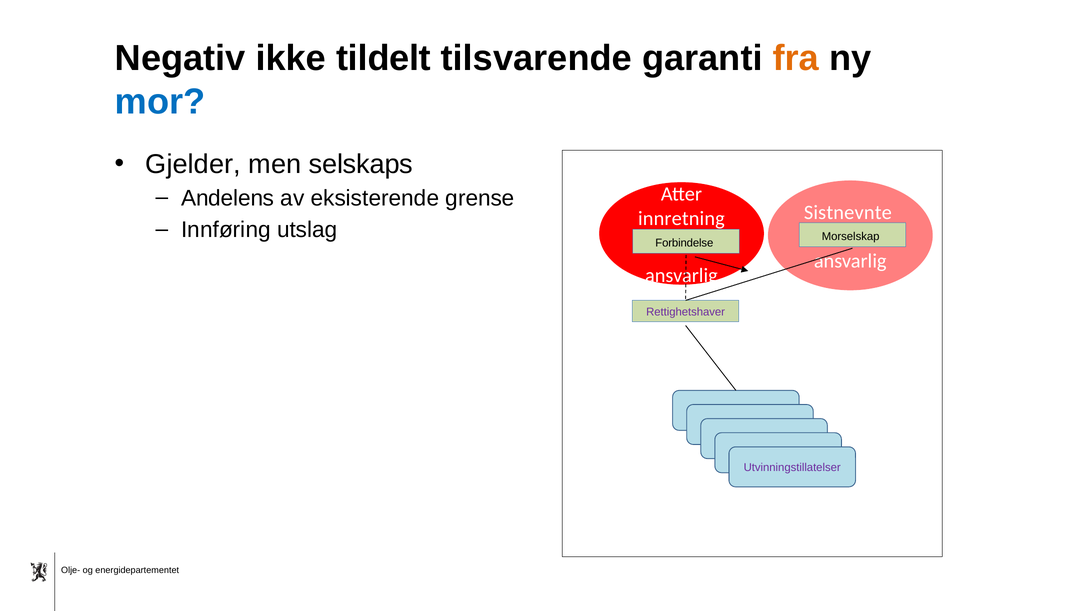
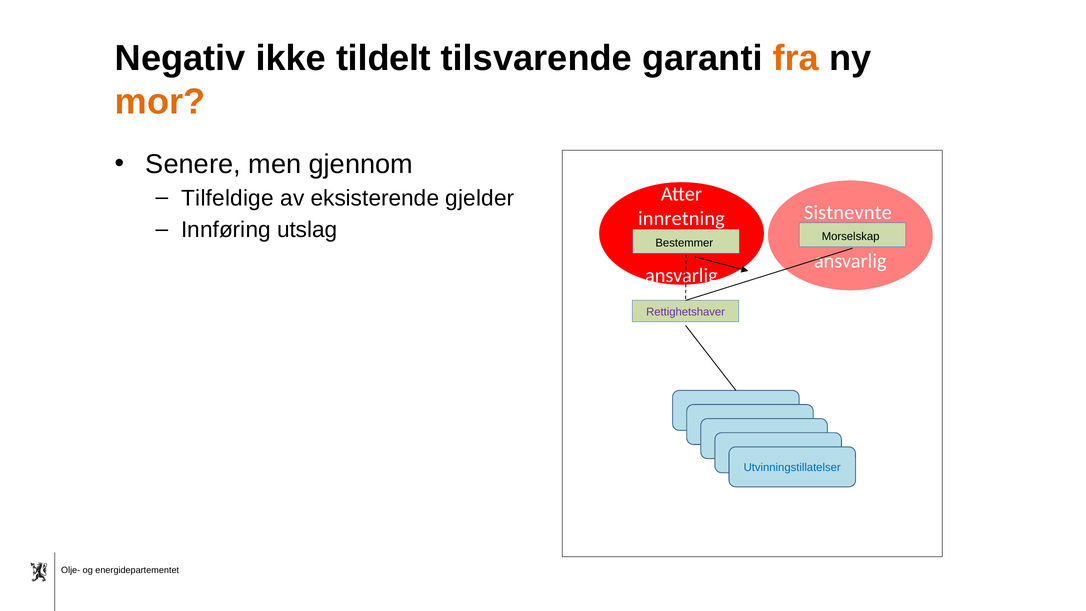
mor colour: blue -> orange (160, 102)
Gjelder: Gjelder -> Senere (193, 164)
selskaps: selskaps -> gjennom (361, 164)
Andelens: Andelens -> Tilfeldige (228, 198)
grense: grense -> gjelder (480, 198)
Forbindelse: Forbindelse -> Bestemmer (684, 243)
Utvinningstillatelser colour: purple -> blue (792, 468)
